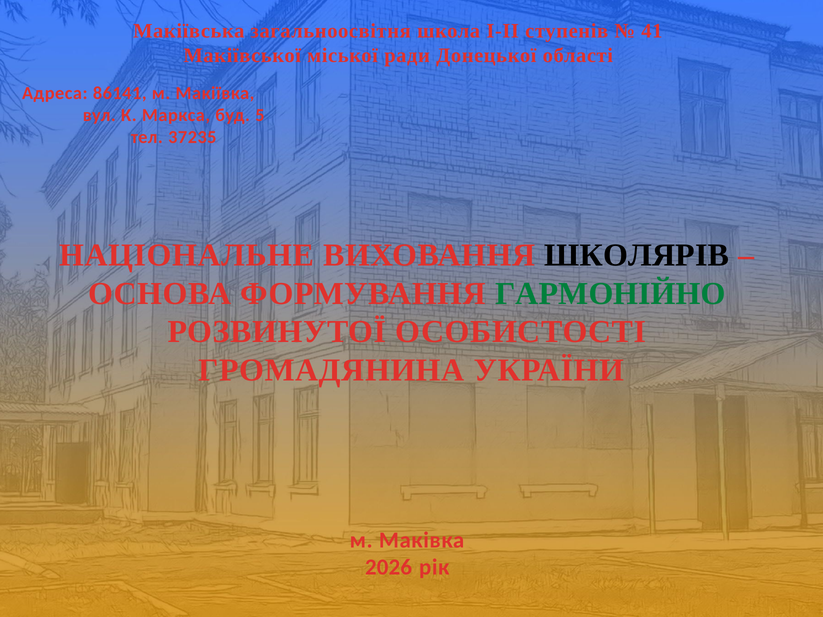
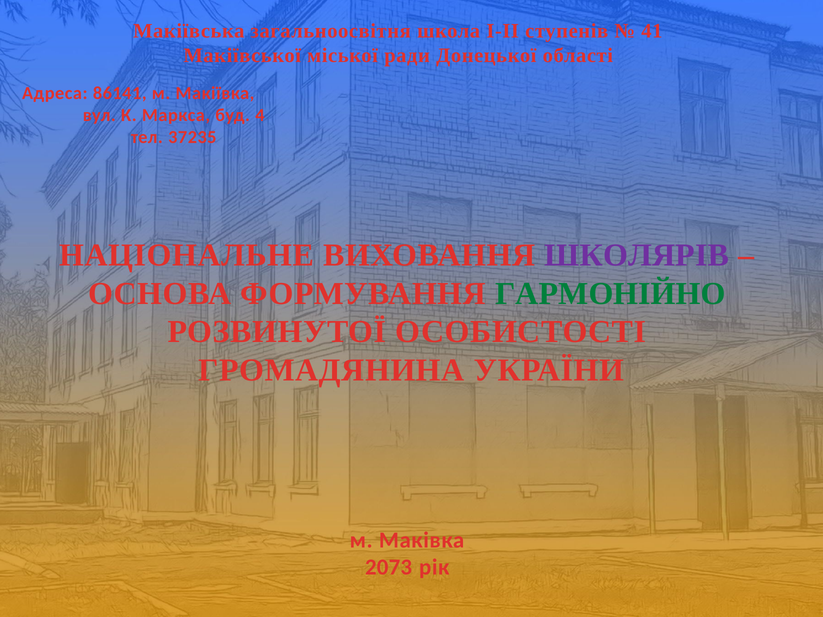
5: 5 -> 4 (260, 115)
ШКОЛЯРІВ colour: black -> purple (637, 255)
2026: 2026 -> 2073 (389, 568)
